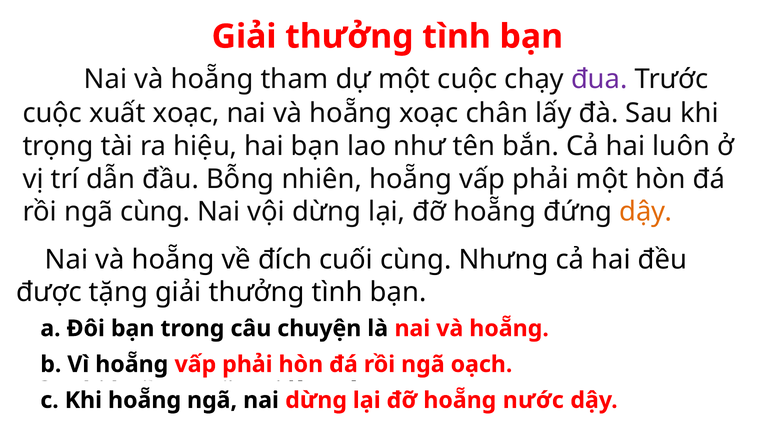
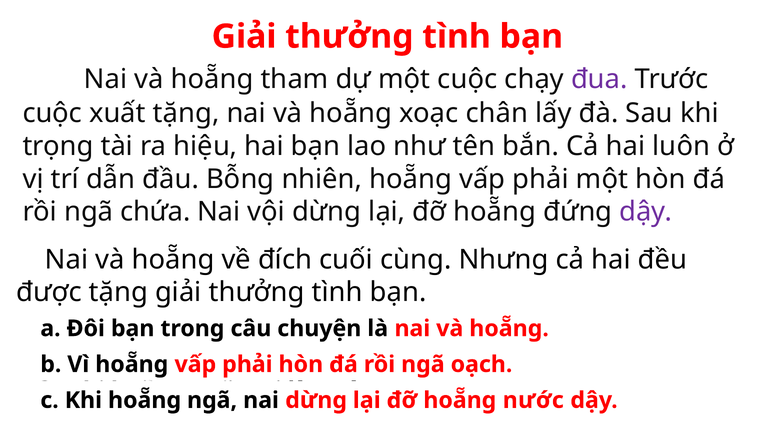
xuất xoạc: xoạc -> tặng (186, 113)
ngã cùng: cùng -> chứa (155, 212)
dậy colour: orange -> purple (646, 212)
